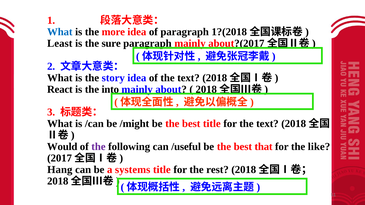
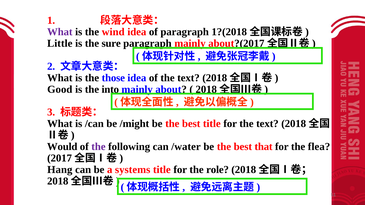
What colour: blue -> purple (60, 32)
more: more -> wind (113, 32)
Least: Least -> Little (60, 43)
story: story -> those (113, 78)
React: React -> Good (60, 89)
/useful: /useful -> /water (186, 147)
like: like -> flea (319, 147)
rest: rest -> role (218, 170)
